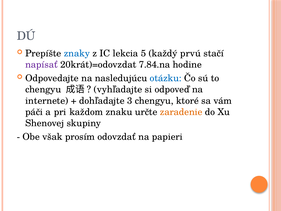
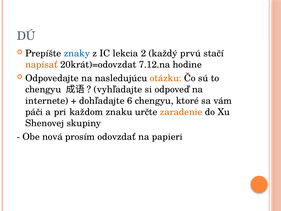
5: 5 -> 2 (143, 53)
napísať colour: purple -> orange (41, 65)
7.84.na: 7.84.na -> 7.12.na (155, 65)
otázku colour: blue -> orange (166, 78)
3: 3 -> 6 (130, 101)
však: však -> nová (52, 137)
